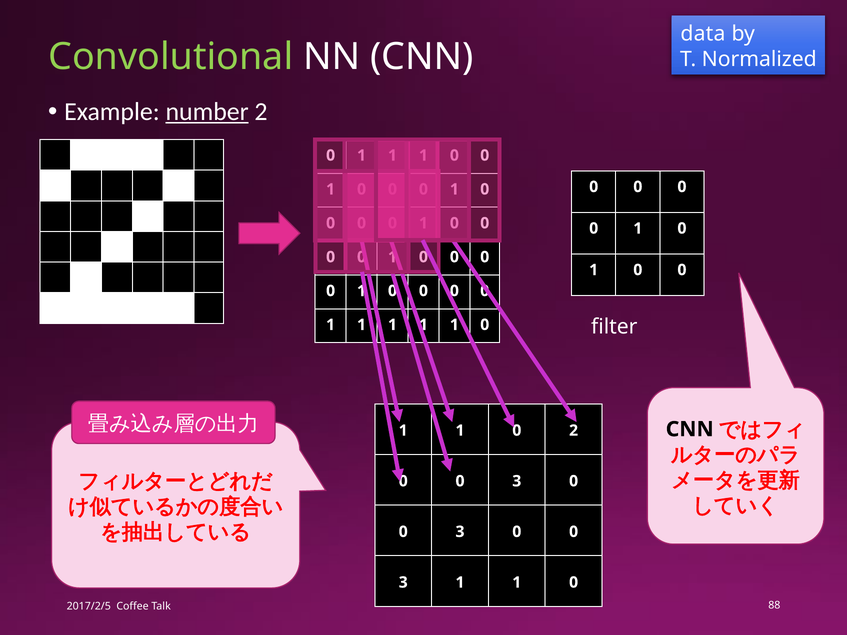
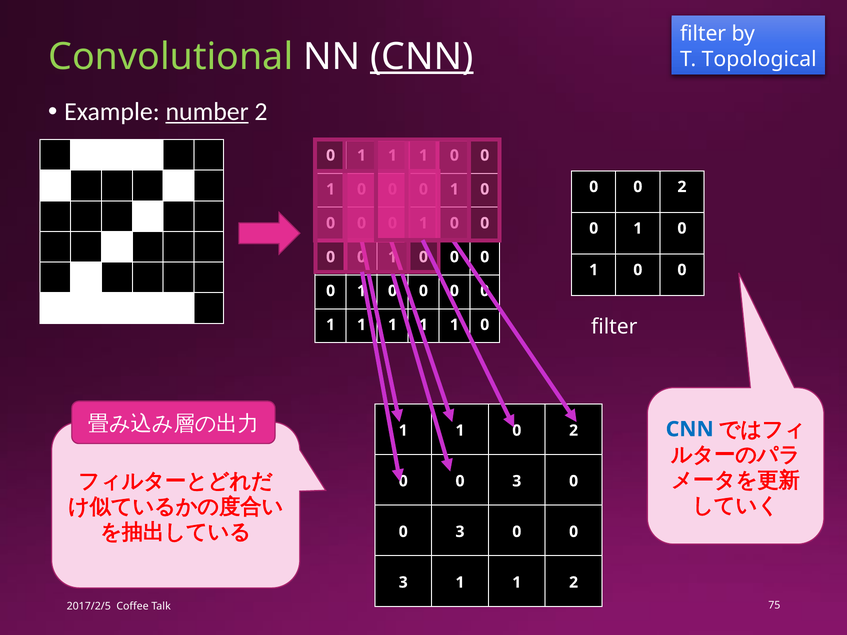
data: data -> filter (703, 34)
CNN underline: none -> present (422, 57)
Normalized: Normalized -> Topological (759, 59)
0: 0 -> 2 (682, 187)
CNN colour: black -> blue (690, 429)
3 1 1 0: 0 -> 2 (574, 583)
88: 88 -> 75 (774, 606)
